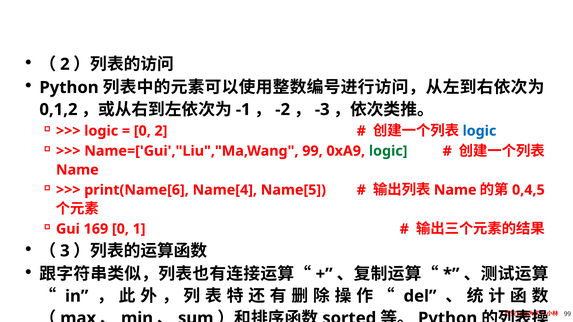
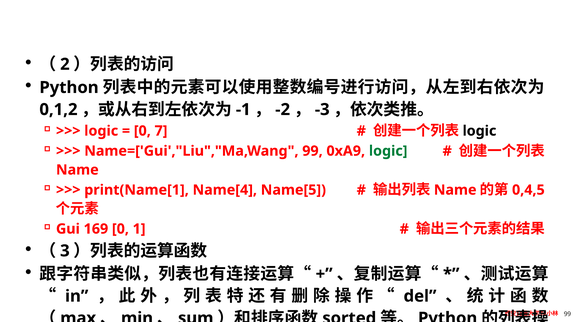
0 2: 2 -> 7 (161, 131)
logic colour: blue -> black (479, 131)
print(Name[6: print(Name[6 -> print(Name[1 (137, 190)
